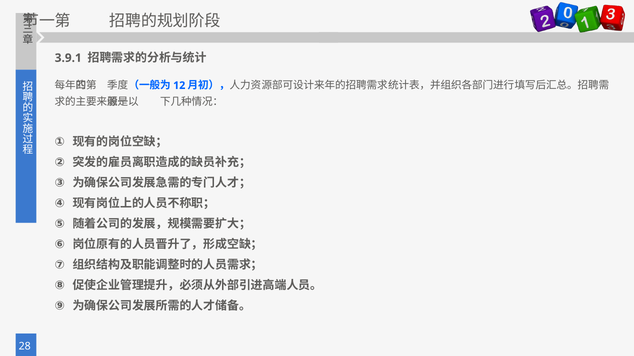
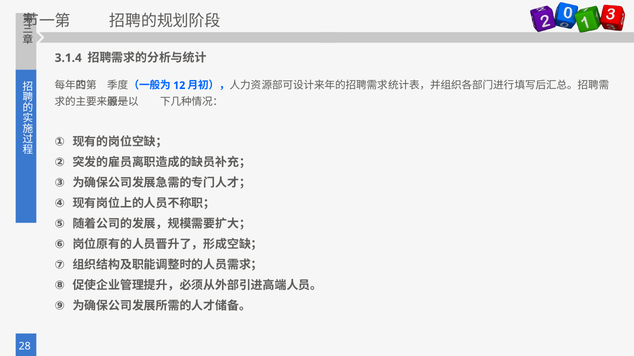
3.9.1: 3.9.1 -> 3.1.4 (68, 58)
